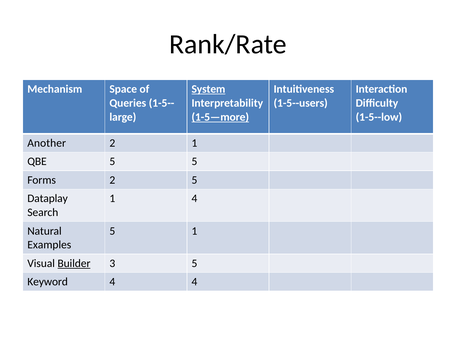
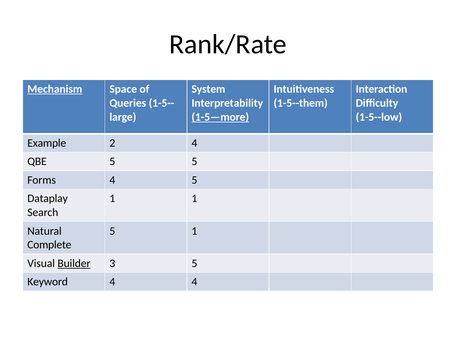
Mechanism underline: none -> present (55, 89)
System underline: present -> none (208, 89)
1-5--users: 1-5--users -> 1-5--them (301, 103)
Another: Another -> Example (47, 143)
2 1: 1 -> 4 (194, 143)
Forms 2: 2 -> 4 (112, 180)
1 4: 4 -> 1 (194, 199)
Examples: Examples -> Complete (49, 245)
